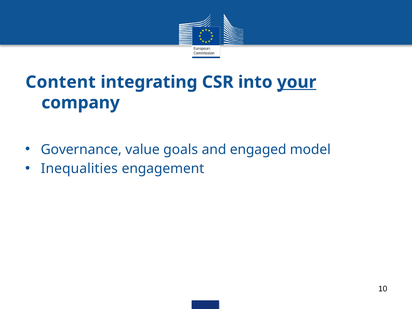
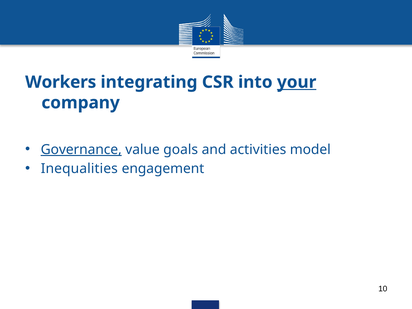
Content: Content -> Workers (61, 82)
Governance underline: none -> present (81, 150)
engaged: engaged -> activities (258, 150)
